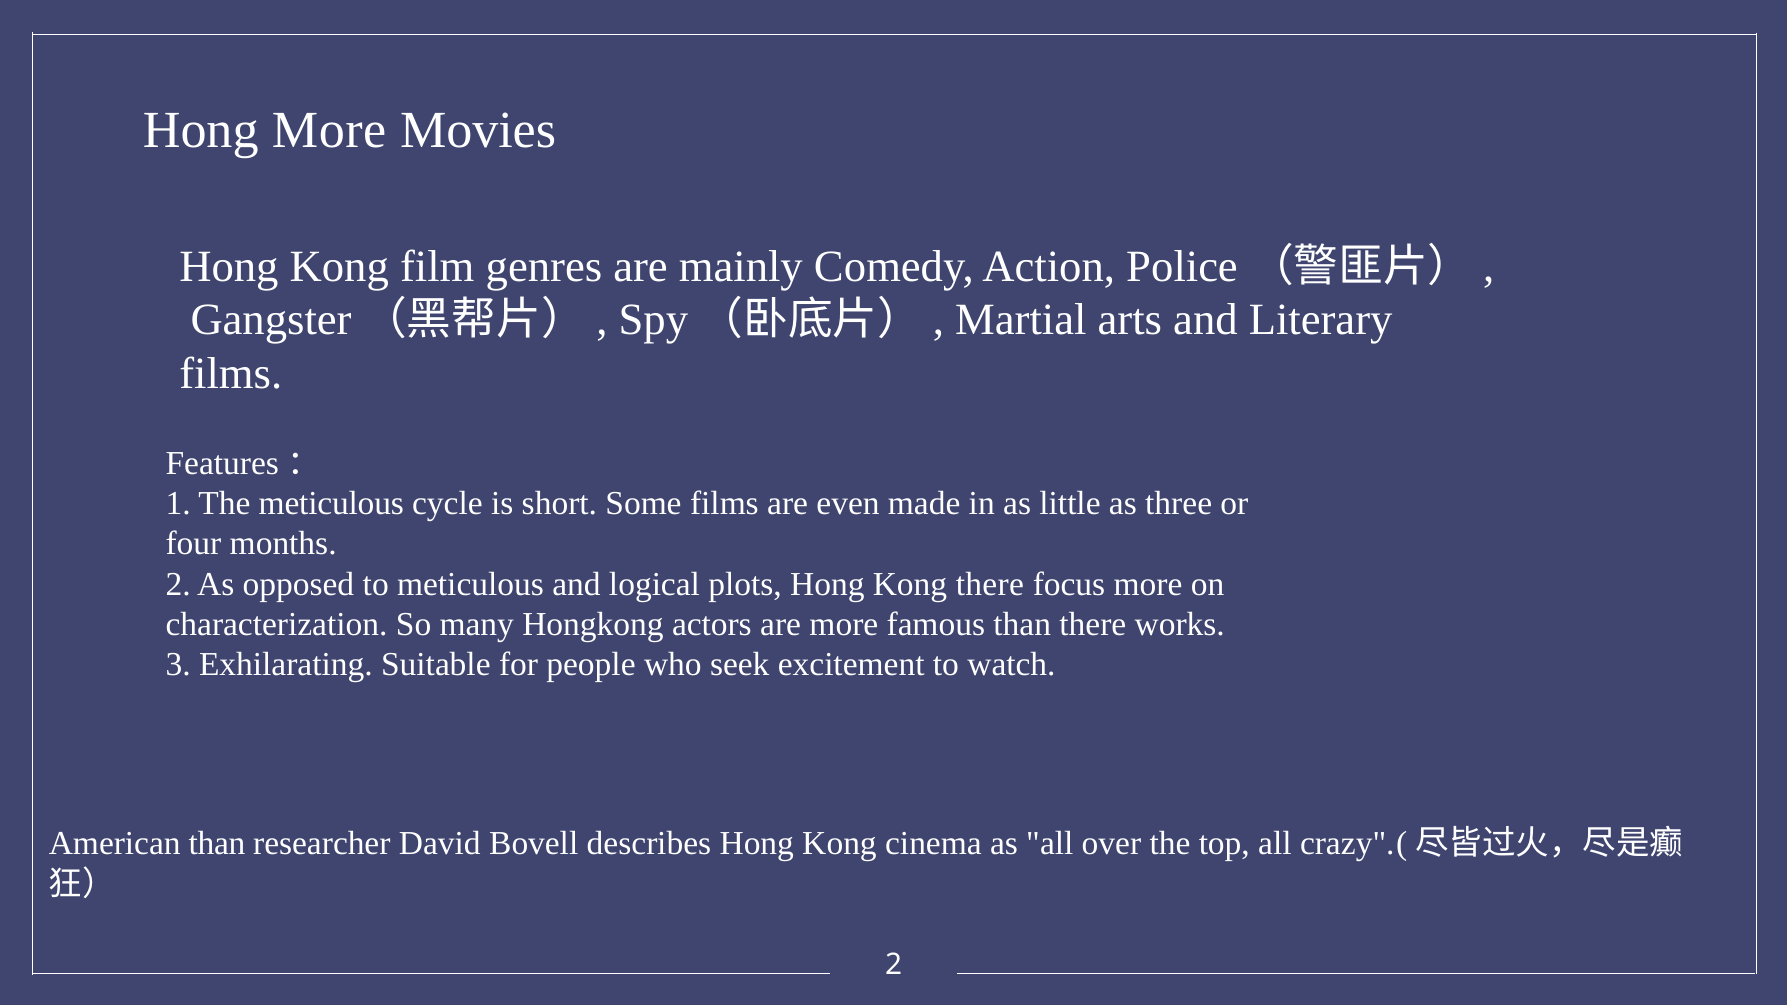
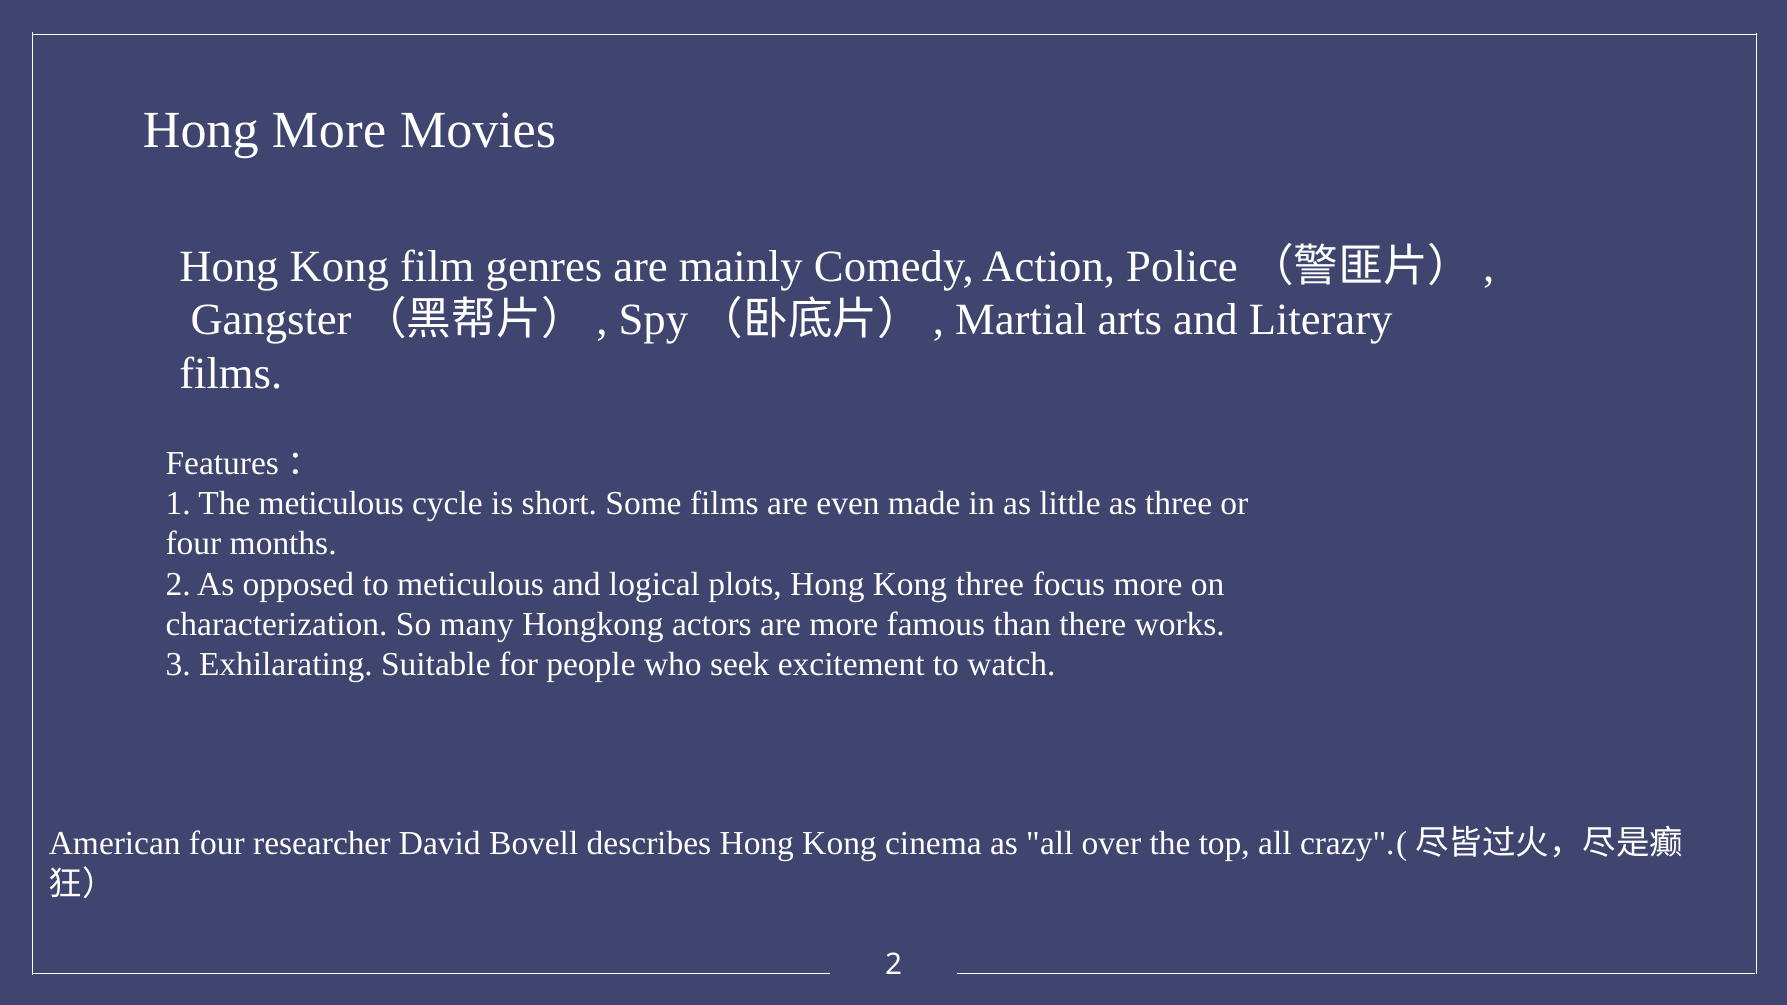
Kong there: there -> three (990, 584)
American than: than -> four (217, 844)
